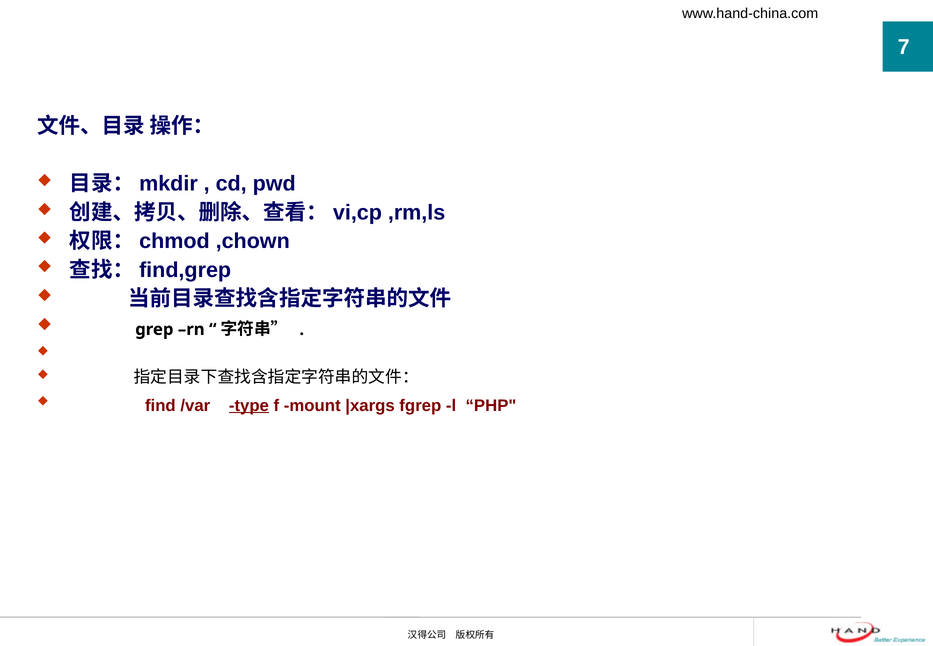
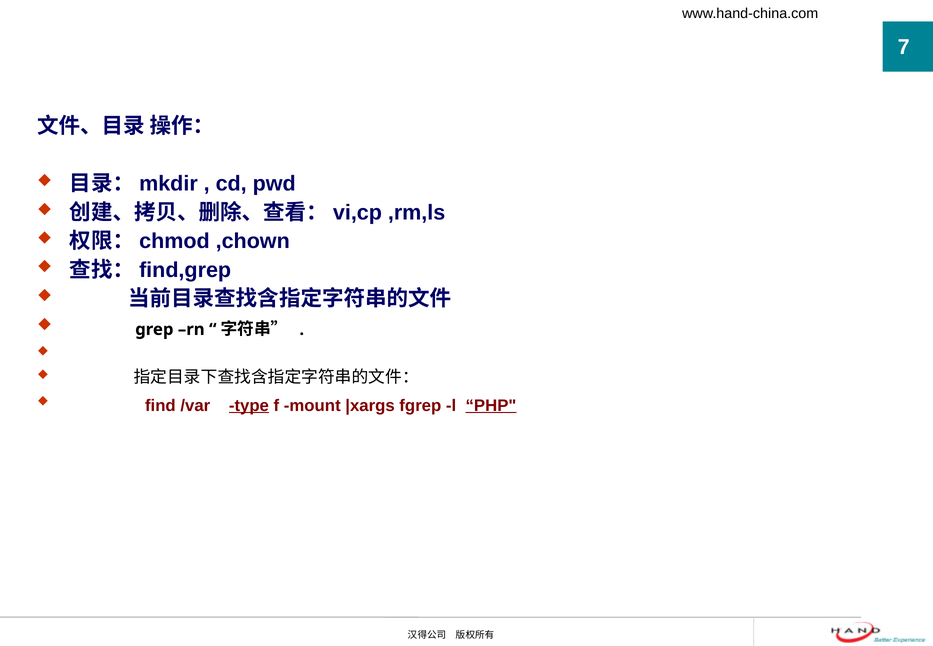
PHP underline: none -> present (491, 405)
